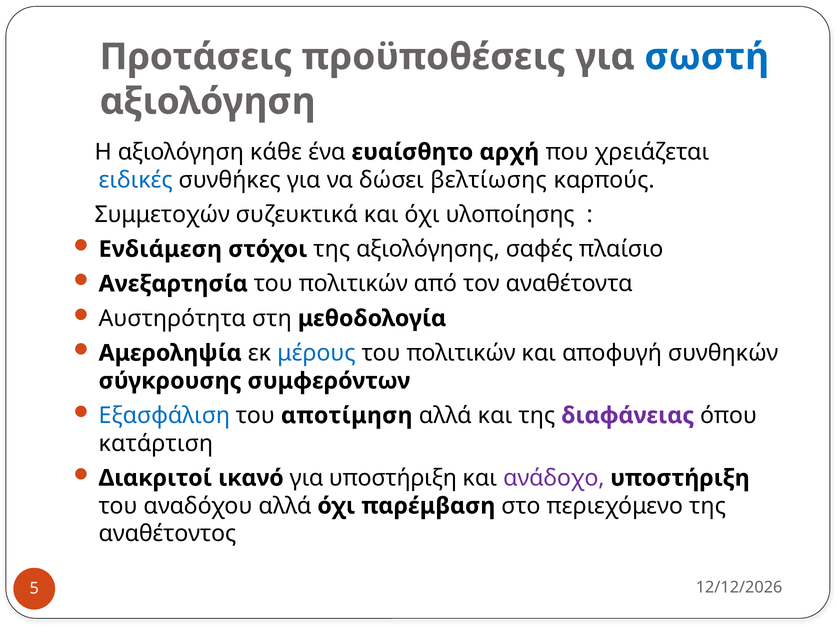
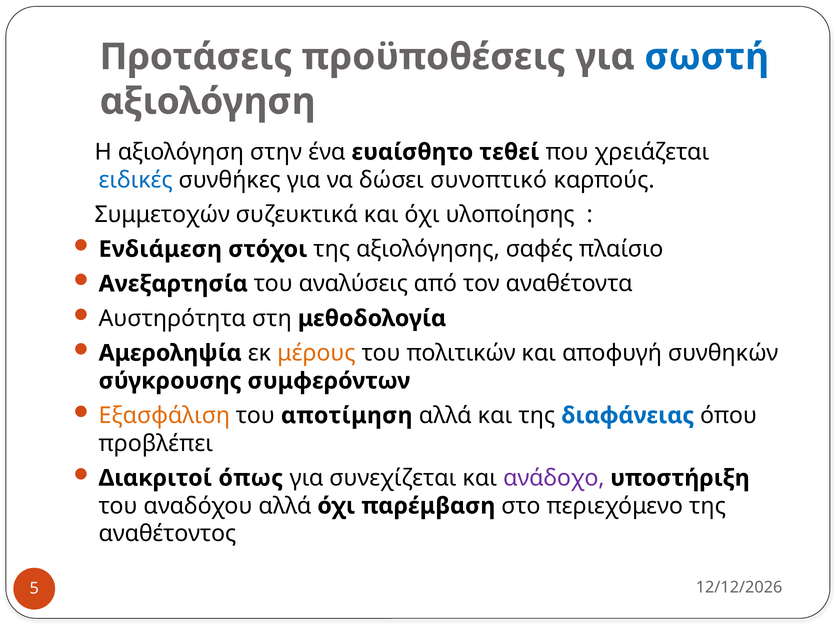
κάθε: κάθε -> στην (276, 152)
αρχή: αρχή -> τεθεί (509, 152)
βελτίωσης: βελτίωσης -> συνοπτικό (489, 180)
Ανεξαρτησία του πολιτικών: πολιτικών -> αναλύσεις (353, 284)
μέρους colour: blue -> orange (316, 353)
Εξασφάλιση colour: blue -> orange (164, 416)
διαφάνειας colour: purple -> blue (628, 416)
κατάρτιση: κατάρτιση -> προβλέπει (156, 443)
ικανό: ικανό -> όπως (251, 478)
για υποστήριξη: υποστήριξη -> συνεχίζεται (393, 478)
